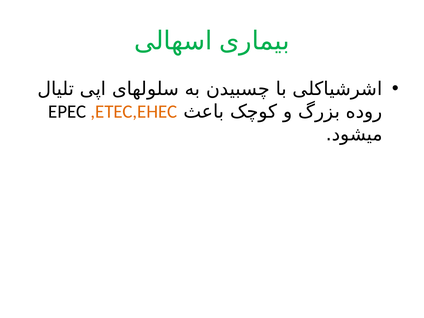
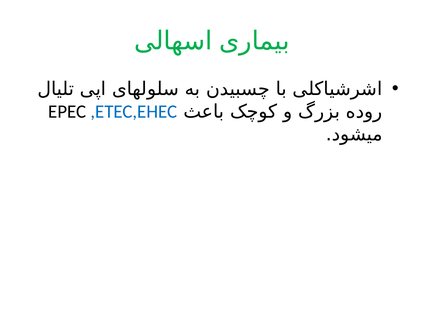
,ETEC,EHEC colour: orange -> blue (134, 112)
